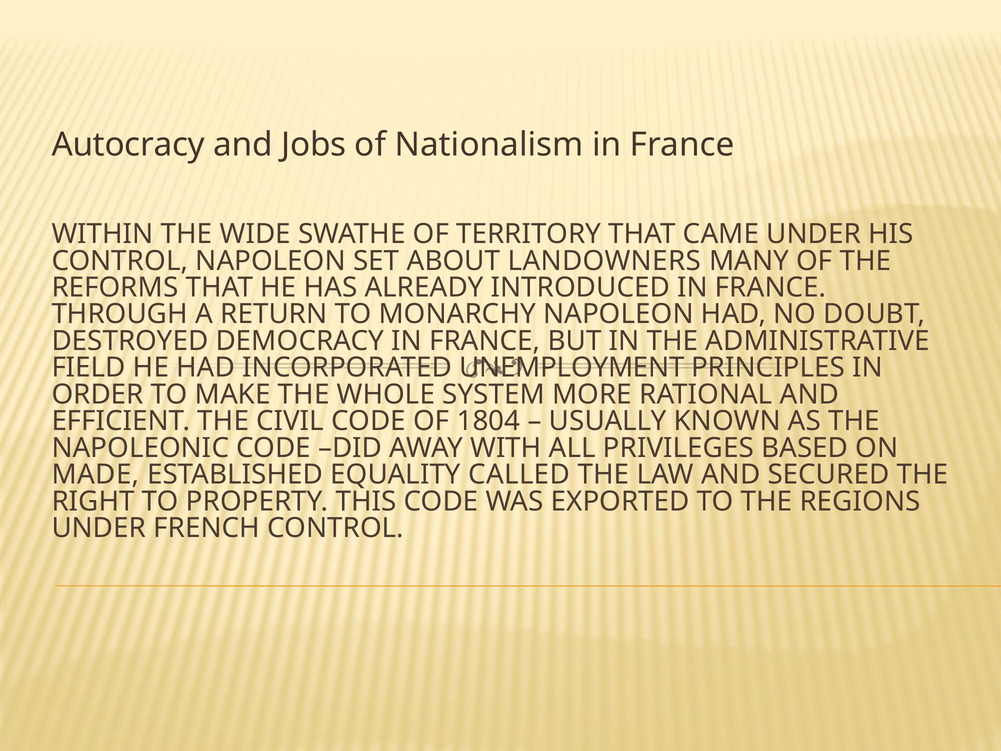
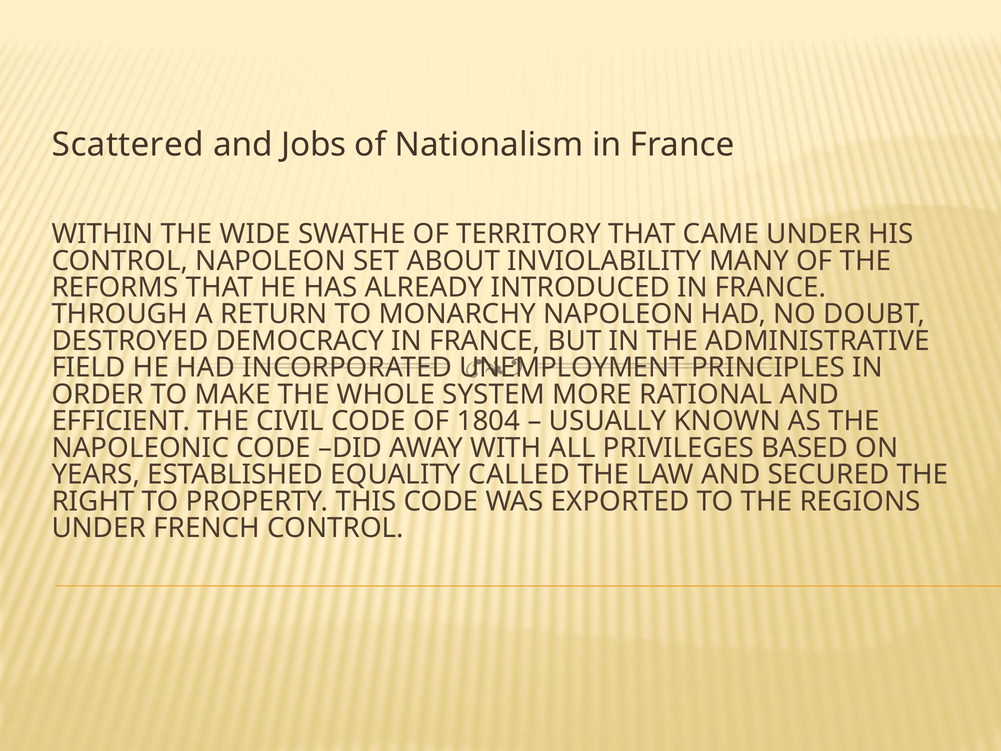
Autocracy: Autocracy -> Scattered (128, 144)
LANDOWNERS: LANDOWNERS -> INVIOLABILITY (605, 261)
MADE: MADE -> YEARS (96, 474)
